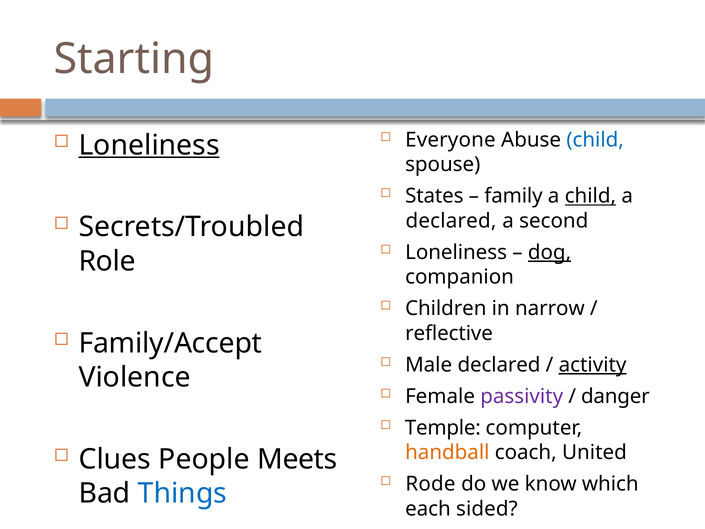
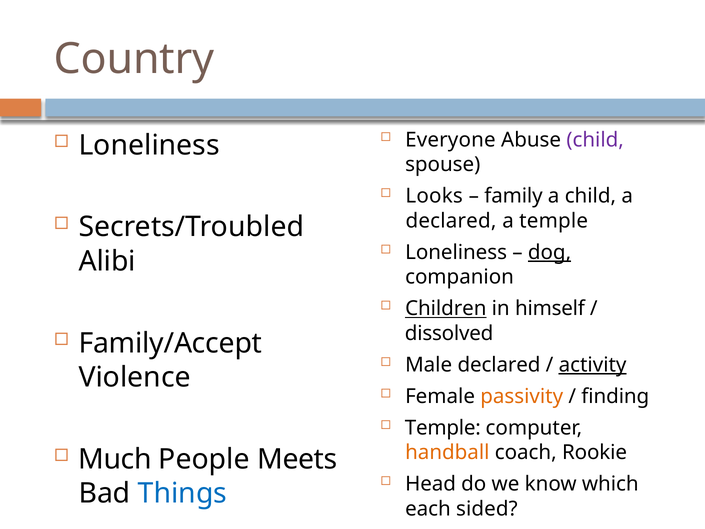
Starting: Starting -> Country (134, 59)
child colour: blue -> purple (595, 140)
Loneliness underline: present -> none (149, 145)
States: States -> Looks (434, 196)
child underline: present -> none (590, 196)
a second: second -> temple (554, 221)
Role: Role -> Alibi (107, 261)
Children underline: none -> present (446, 308)
narrow: narrow -> himself (550, 308)
reflective: reflective -> dissolved (449, 333)
passivity colour: purple -> orange (522, 396)
danger: danger -> finding (615, 396)
United: United -> Rookie (595, 452)
Clues: Clues -> Much (115, 459)
Rode: Rode -> Head (431, 484)
